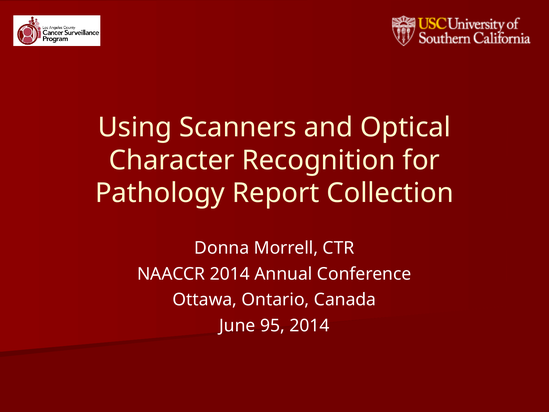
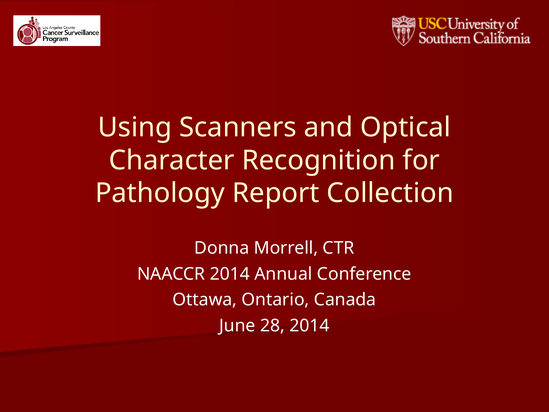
95: 95 -> 28 (272, 326)
